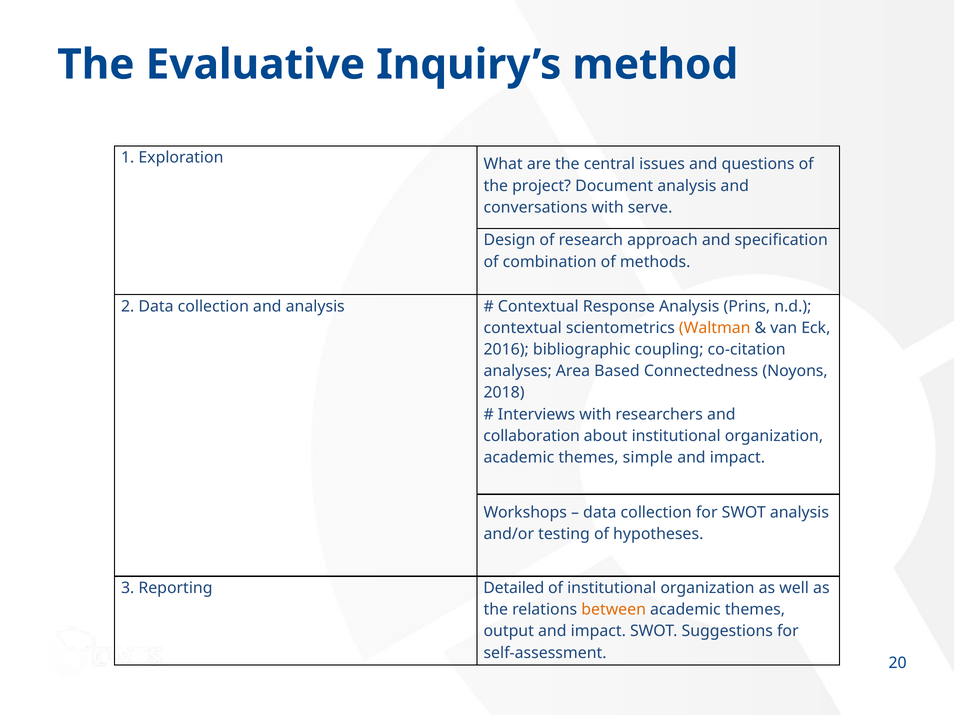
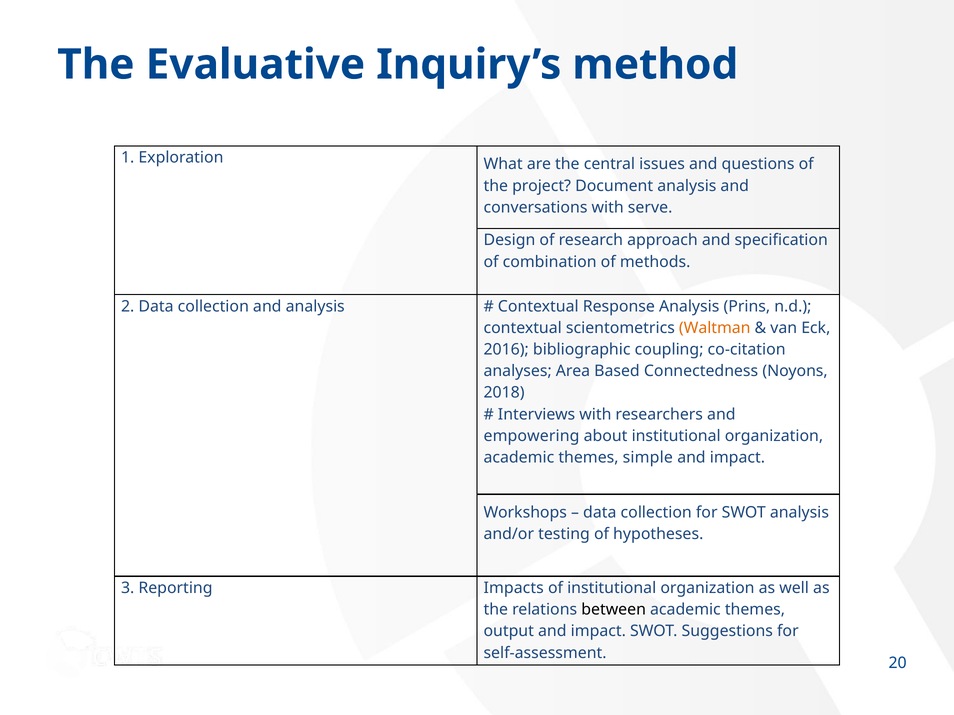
collaboration: collaboration -> empowering (532, 436)
Detailed: Detailed -> Impacts (514, 588)
between colour: orange -> black (614, 610)
